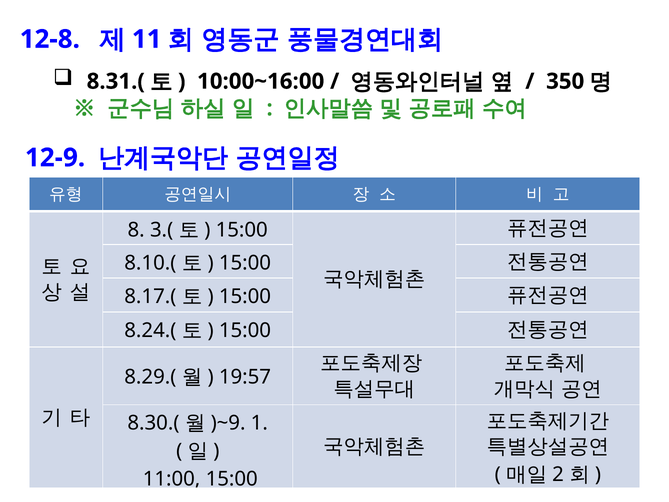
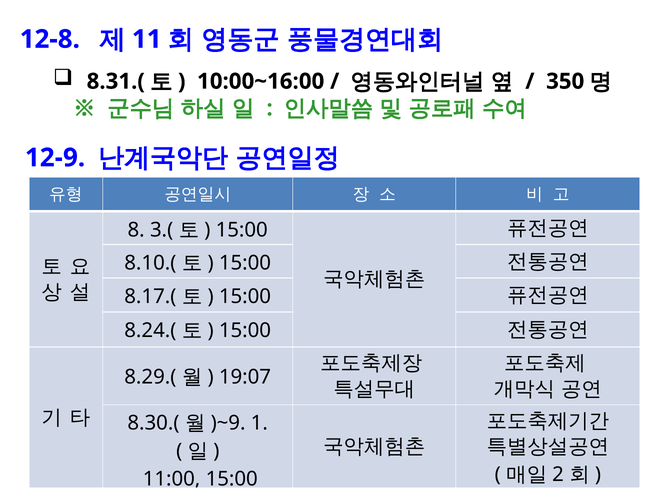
19:57: 19:57 -> 19:07 (245, 377)
